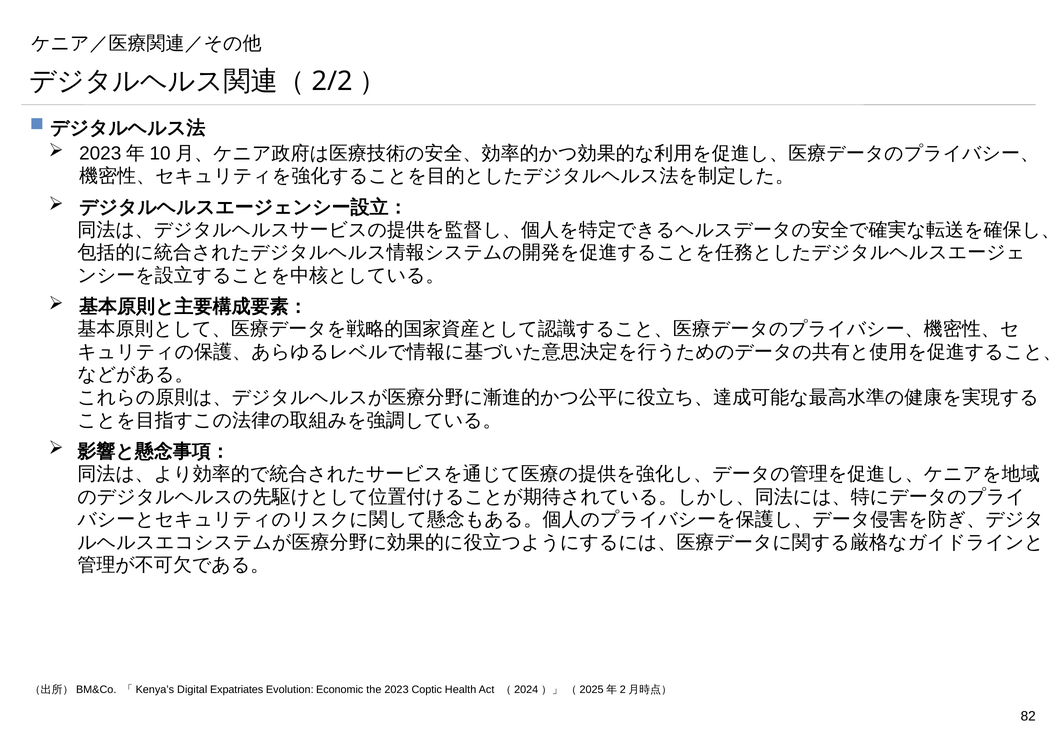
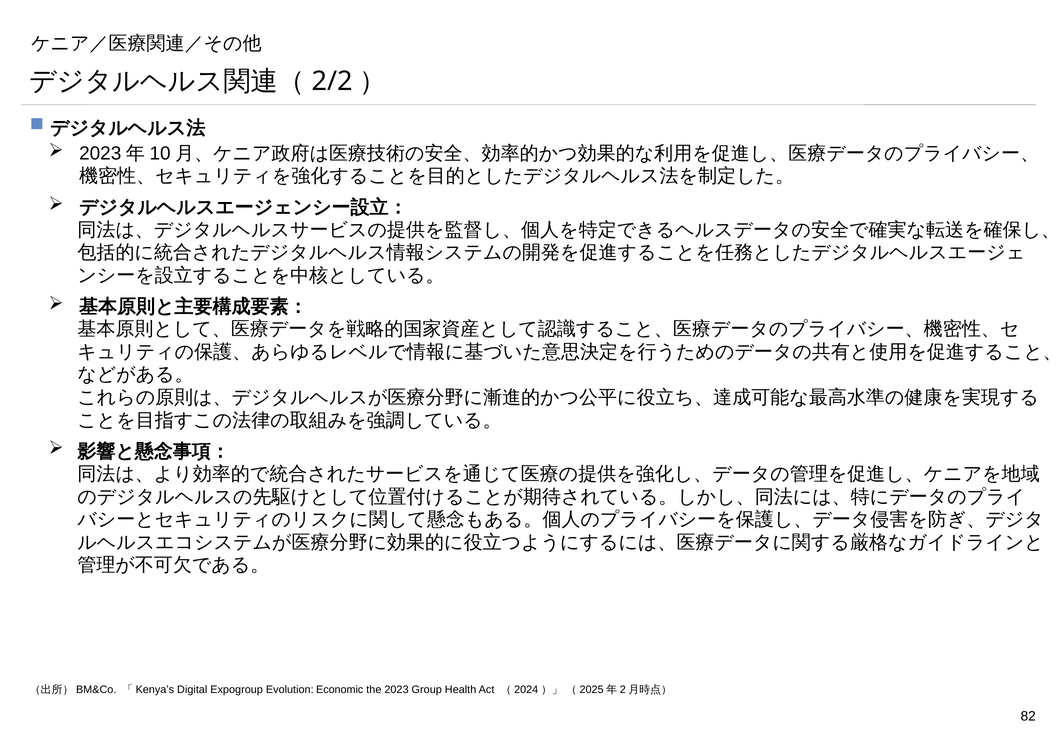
Expatriates: Expatriates -> Expogroup (237, 689)
Coptic: Coptic -> Group (427, 689)
